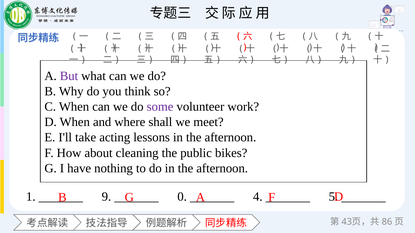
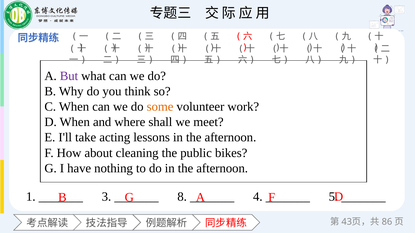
some colour: purple -> orange (160, 107)
9: 9 -> 3 (106, 197)
0: 0 -> 8 (182, 197)
